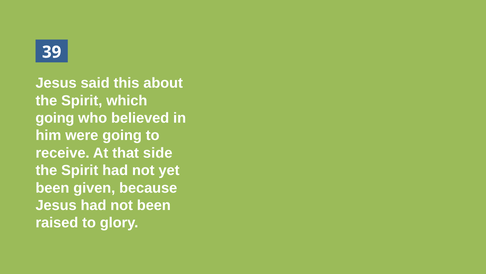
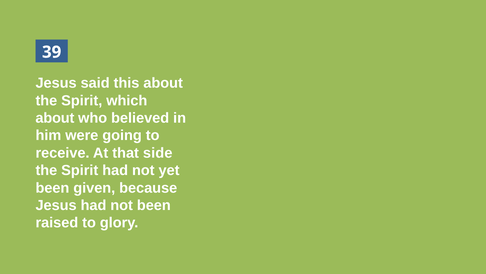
going: going -> about (55, 118)
